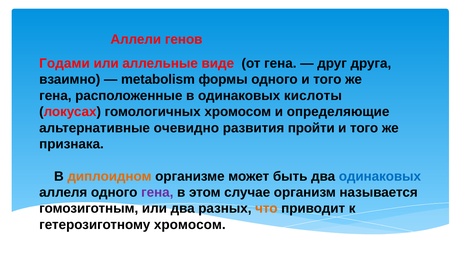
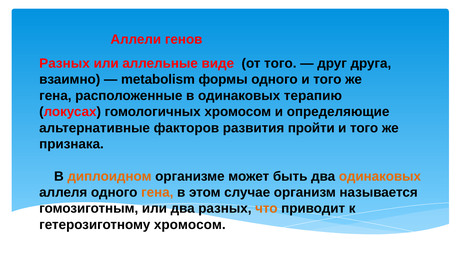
Годами: Годами -> Разных (65, 63)
от гена: гена -> того (280, 63)
кислоты: кислоты -> терапию (313, 96)
очевидно: очевидно -> факторов (186, 128)
одинаковых colour: blue -> orange (380, 176)
гена colour: purple -> orange (157, 192)
